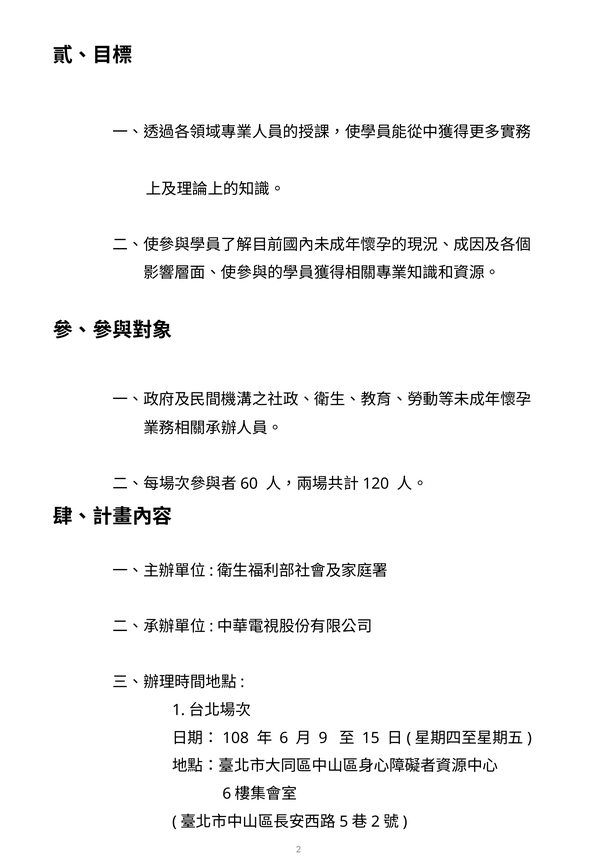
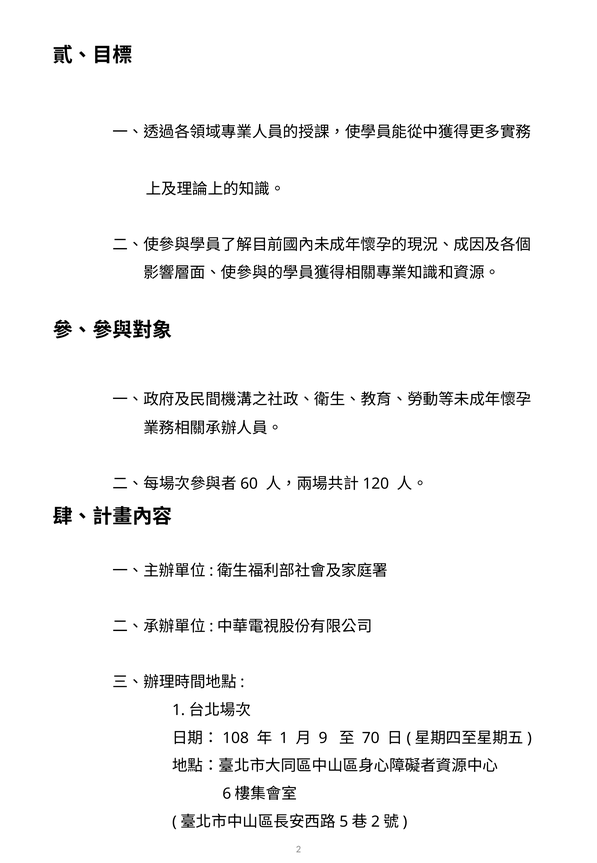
6: 6 -> 1 (284, 737)
15: 15 -> 70 (371, 737)
